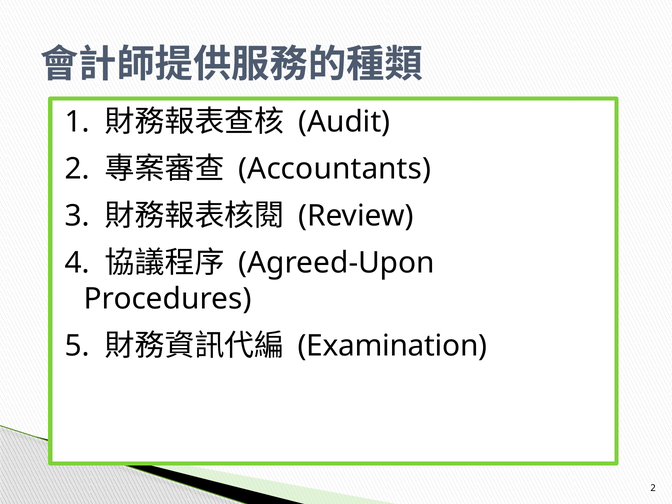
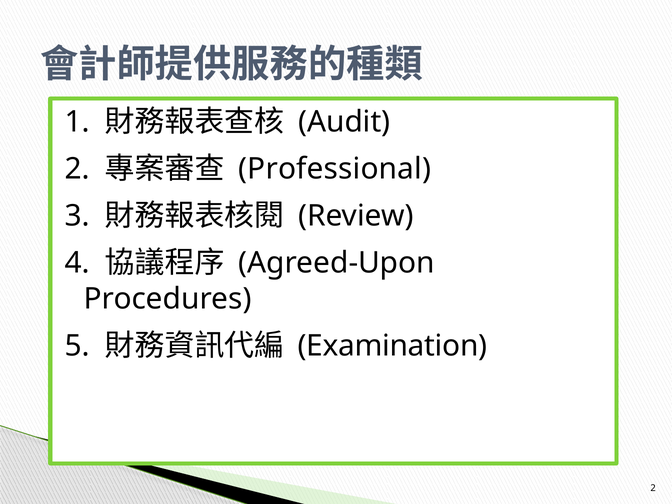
Accountants: Accountants -> Professional (335, 169)
